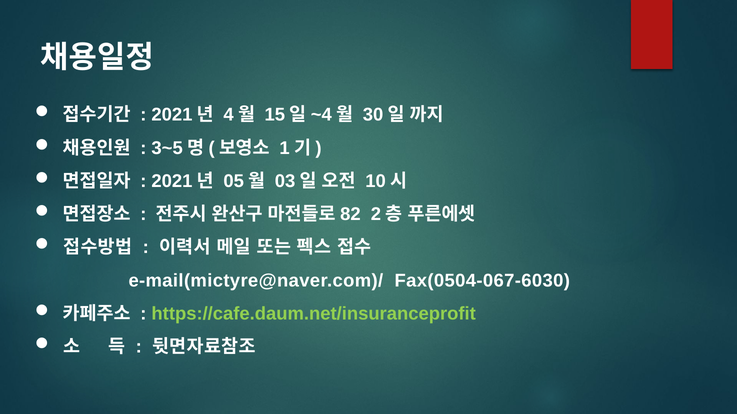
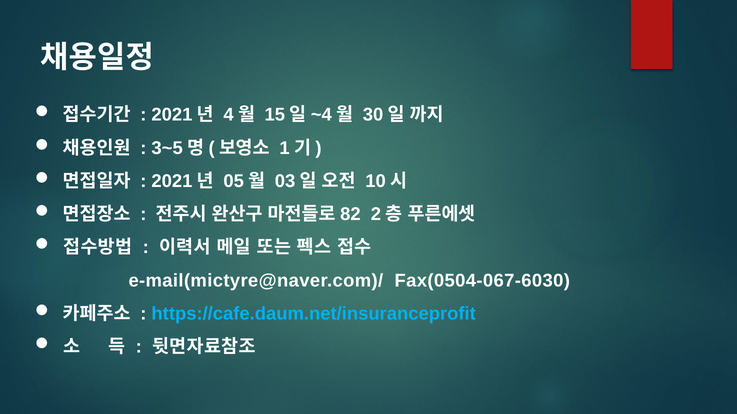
https://cafe.daum.net/insuranceprofit colour: light green -> light blue (314, 314)
